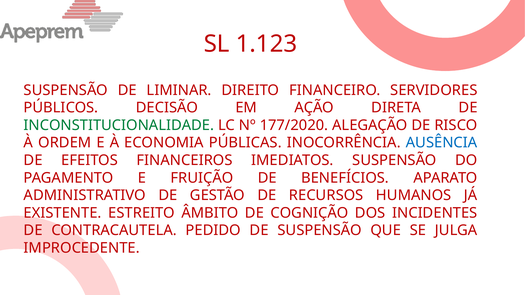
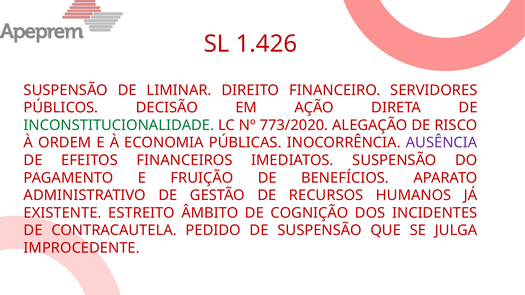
1.123: 1.123 -> 1.426 (267, 44)
177/2020: 177/2020 -> 773/2020 (294, 125)
AUSÊNCIA colour: blue -> purple (442, 143)
